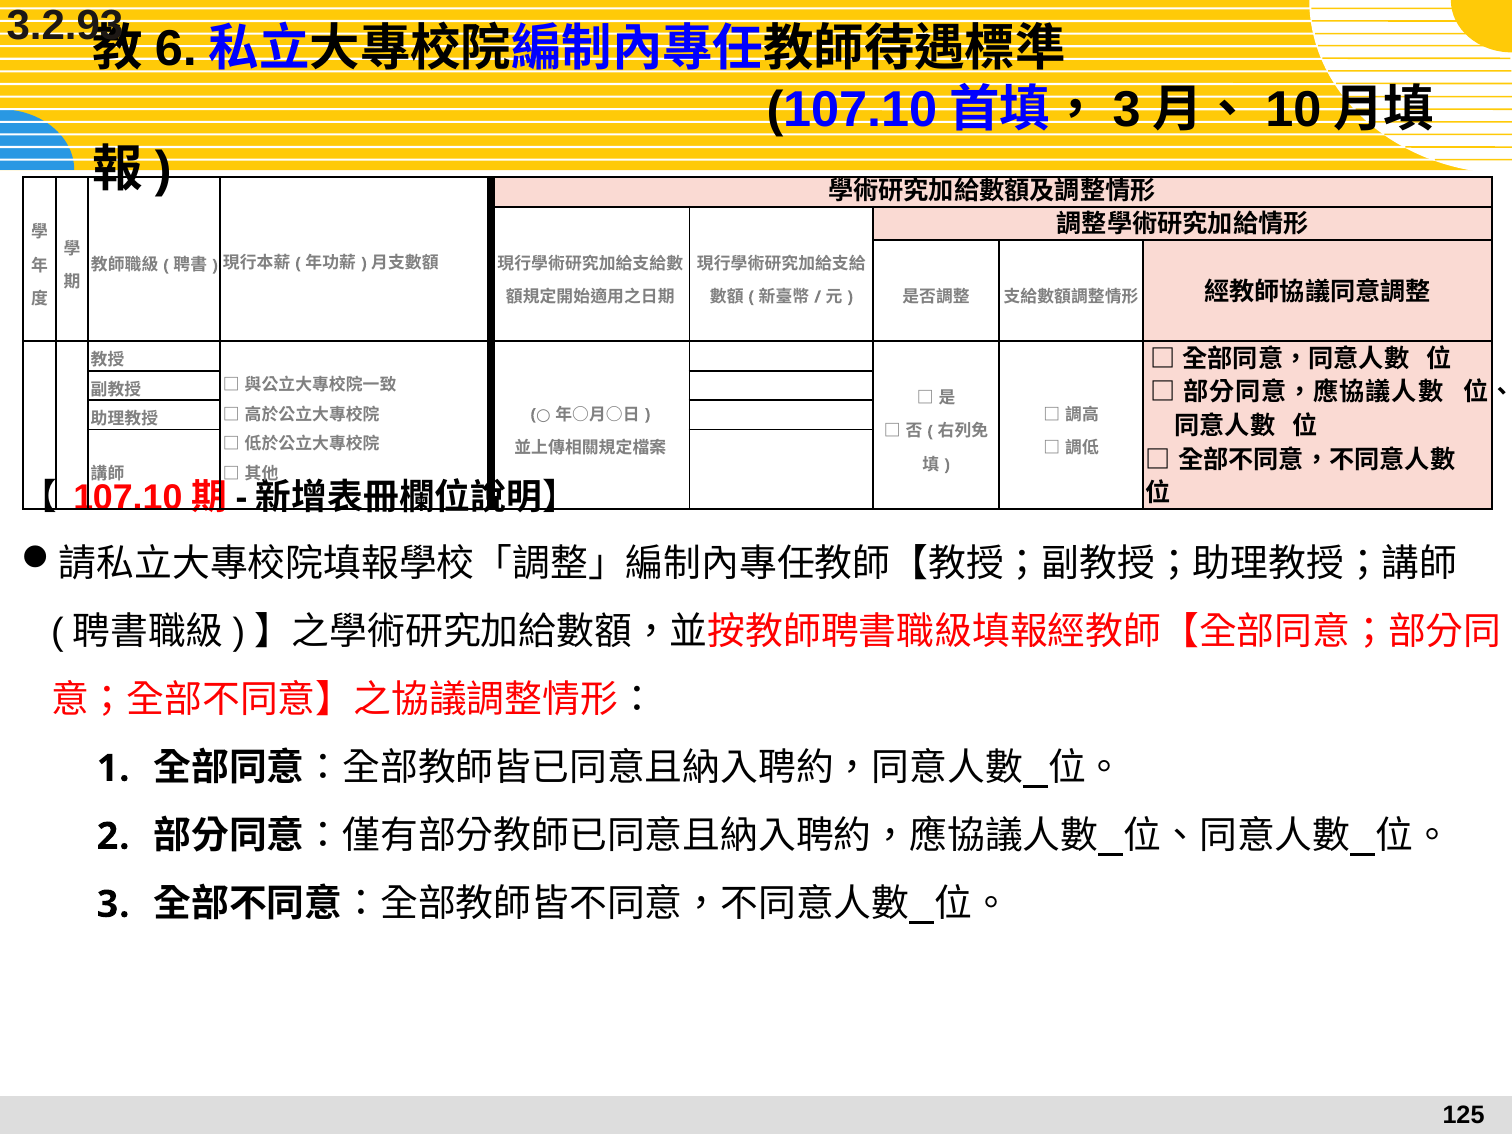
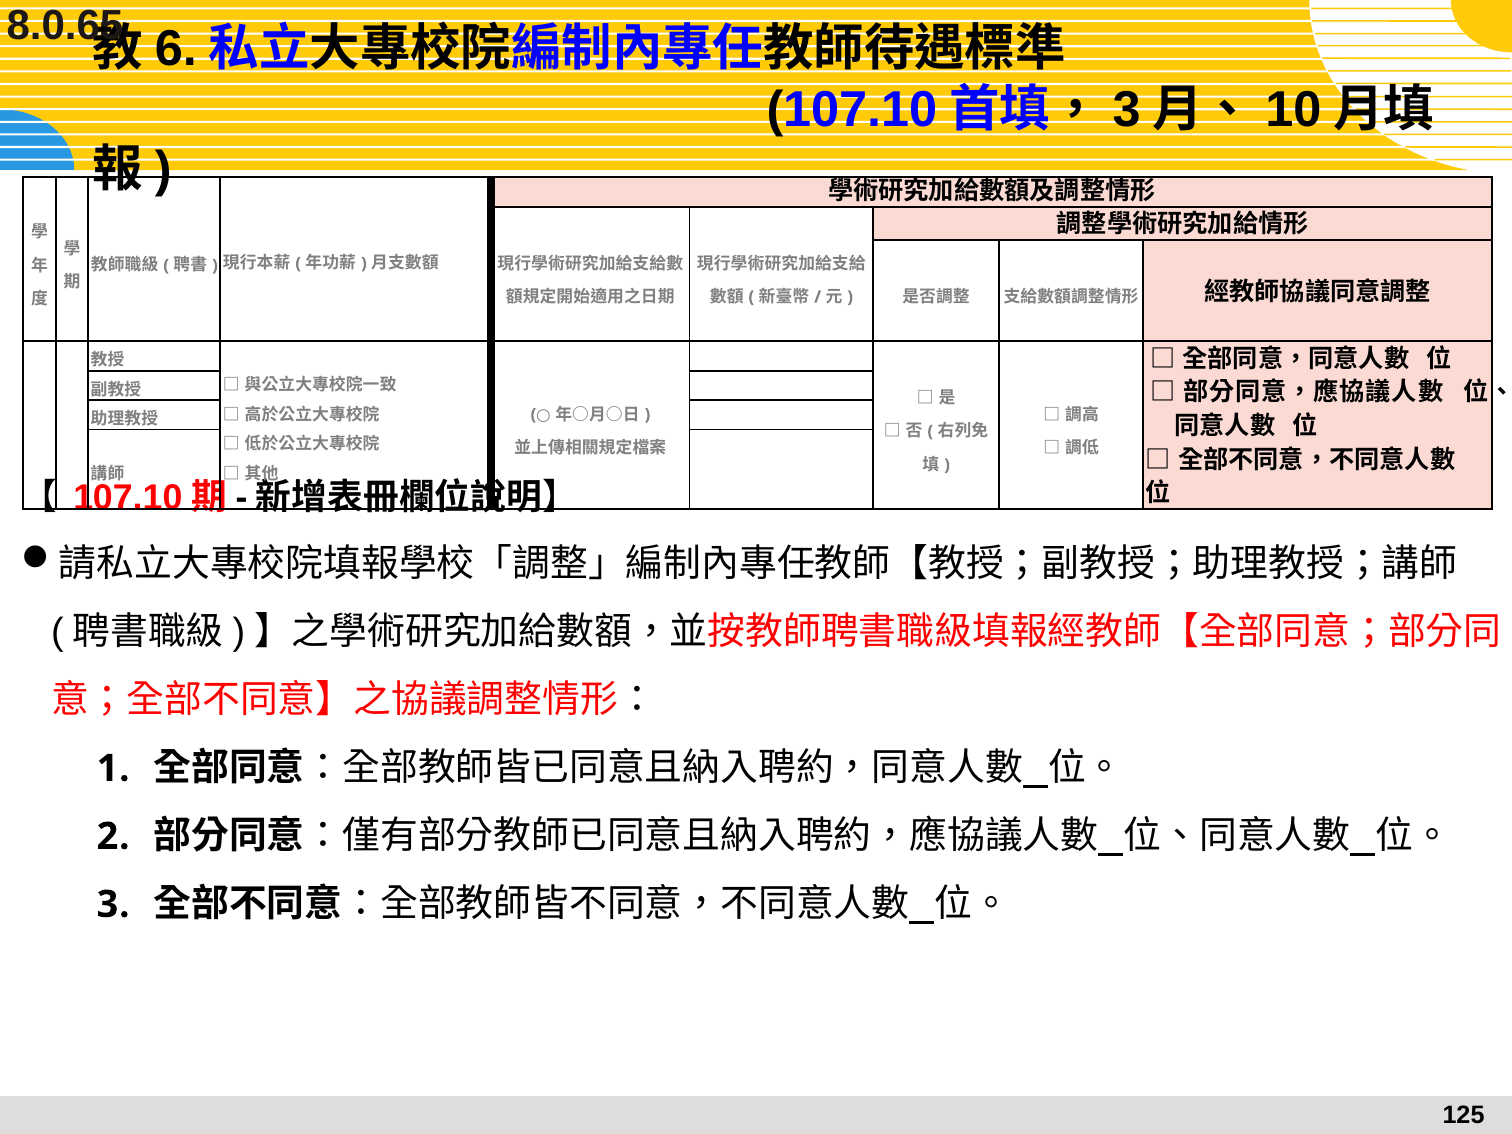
3.2.93: 3.2.93 -> 8.0.65 (65, 25)
